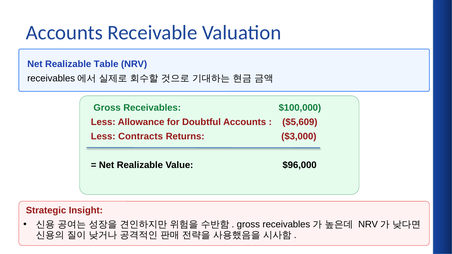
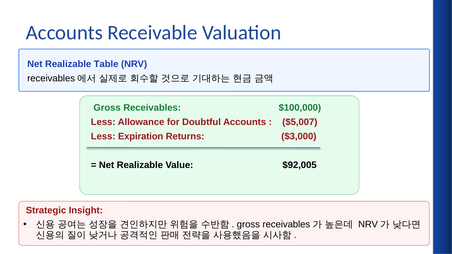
$5,609: $5,609 -> $5,007 (300, 122)
Contracts: Contracts -> Expiration (141, 137)
$96,000: $96,000 -> $92,005 (300, 165)
